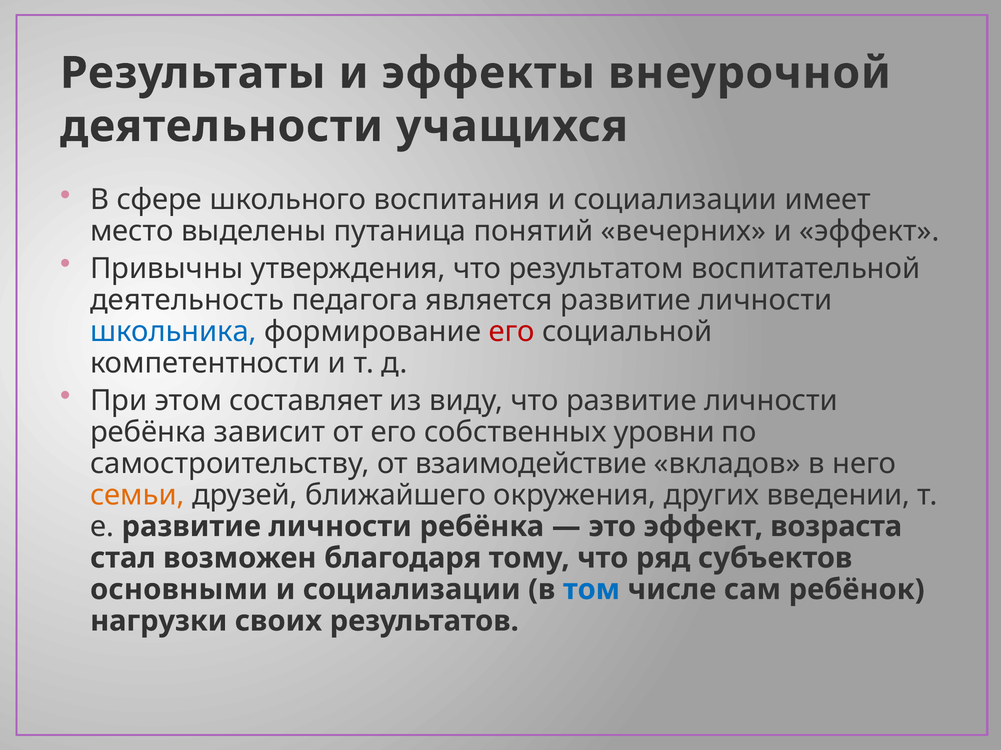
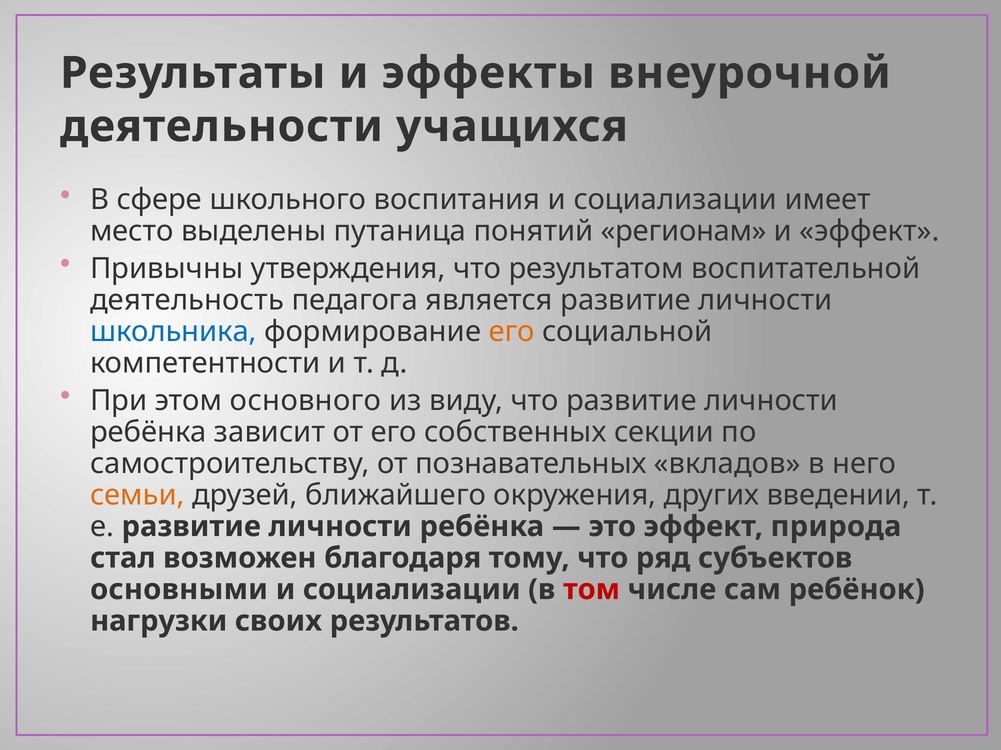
вечерних: вечерних -> регионам (684, 231)
его colour: red -> orange (512, 332)
составляет: составляет -> основного (306, 401)
уровни: уровни -> секции (664, 432)
взаимодействие: взаимодействие -> познавательных (531, 464)
возраста: возраста -> природа (836, 527)
том colour: blue -> red (592, 590)
